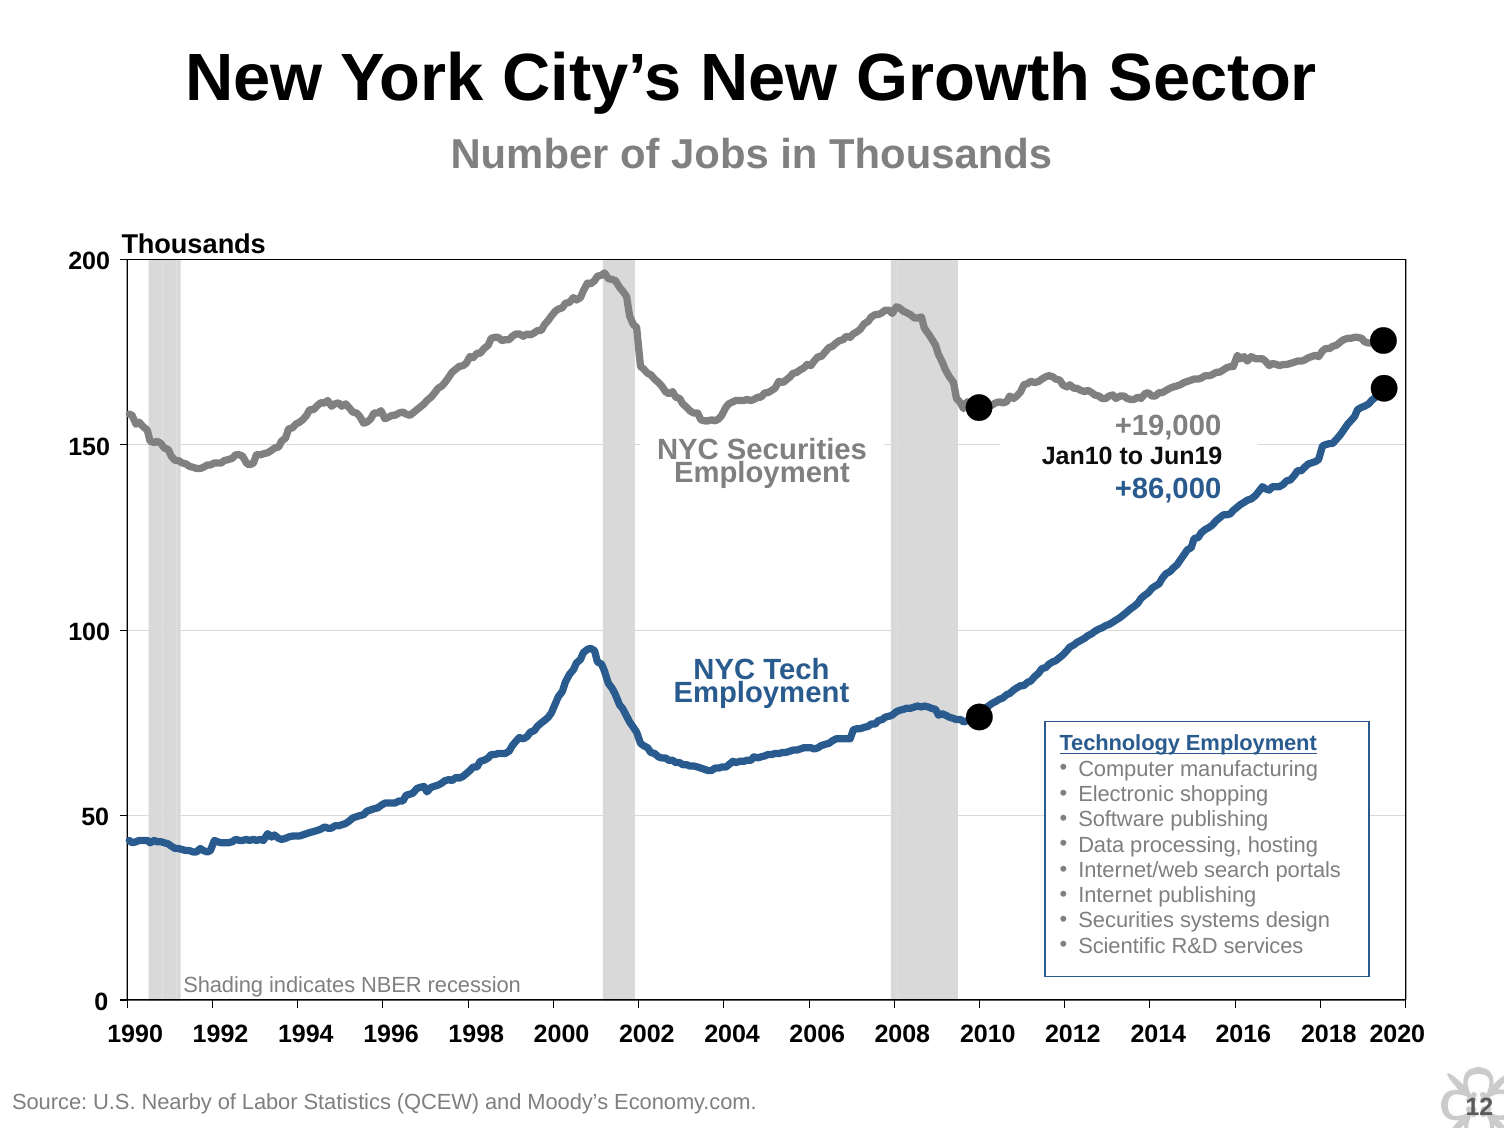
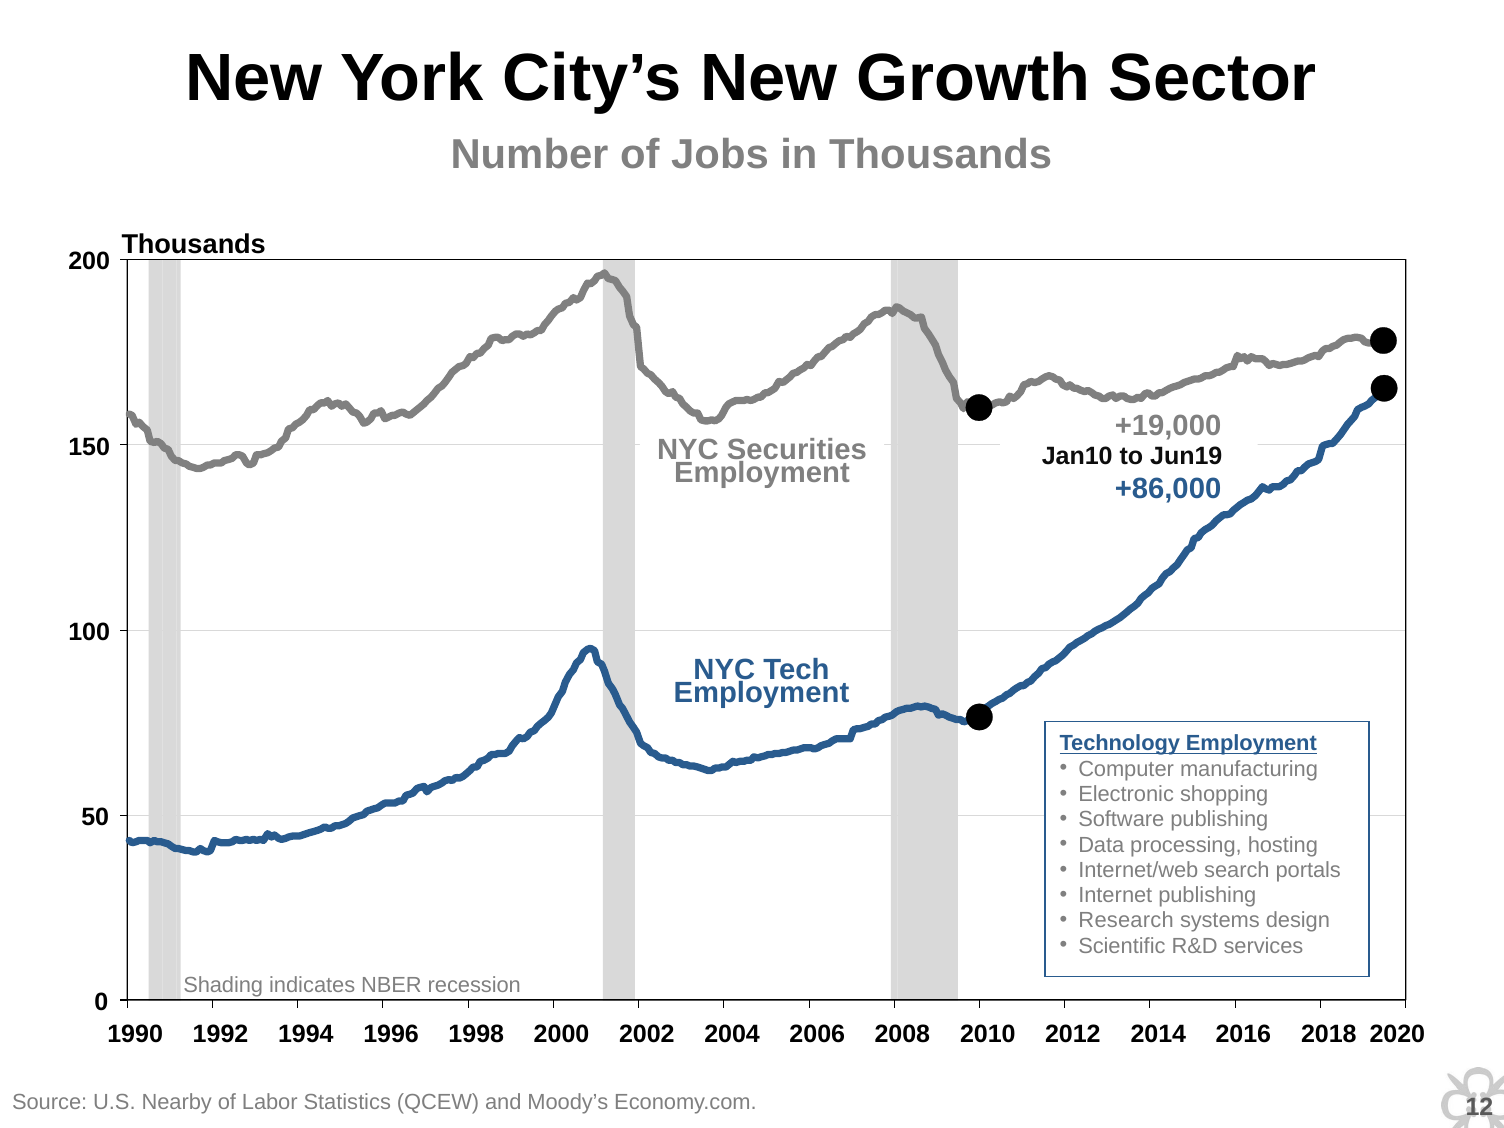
Securities: Securities -> Research (1126, 921)
